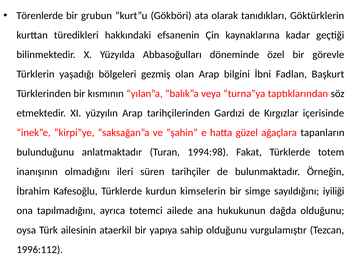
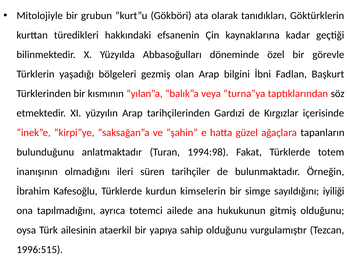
Törenlerde: Törenlerde -> Mitolojiyle (40, 16)
dağda: dağda -> gitmiş (283, 211)
1996:112: 1996:112 -> 1996:515 (40, 250)
